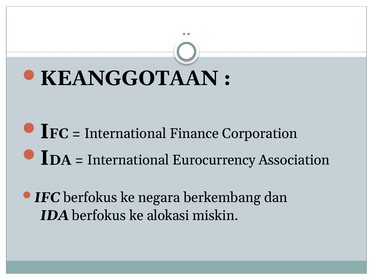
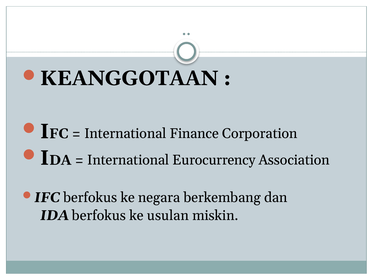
alokasi: alokasi -> usulan (168, 215)
